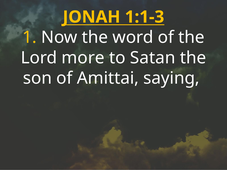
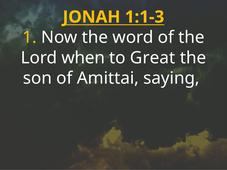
more: more -> when (83, 58)
Satan: Satan -> Great (153, 58)
